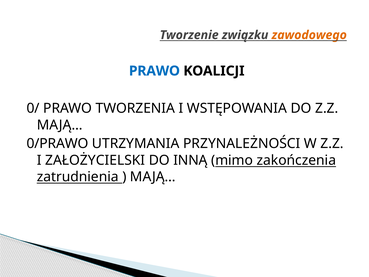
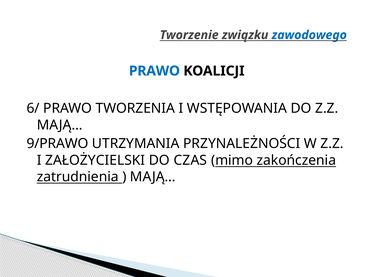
zawodowego colour: orange -> blue (309, 35)
0/: 0/ -> 6/ (33, 108)
0/PRAWO: 0/PRAWO -> 9/PRAWO (57, 143)
INNĄ: INNĄ -> CZAS (190, 160)
